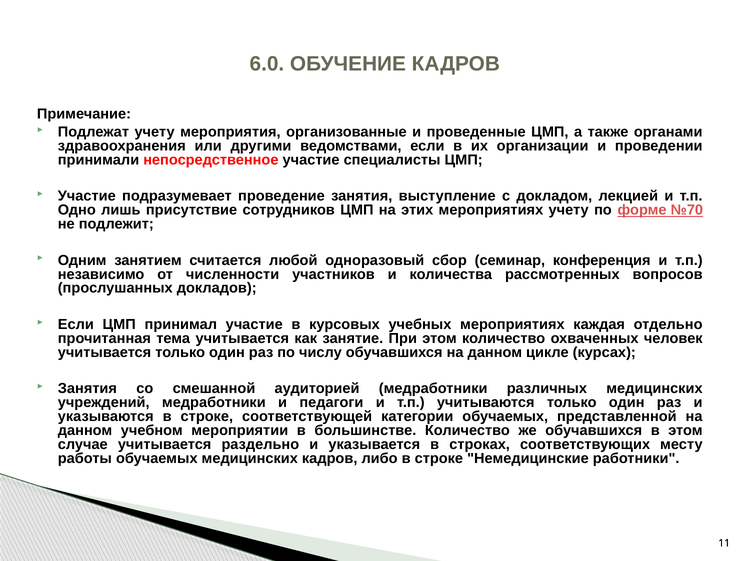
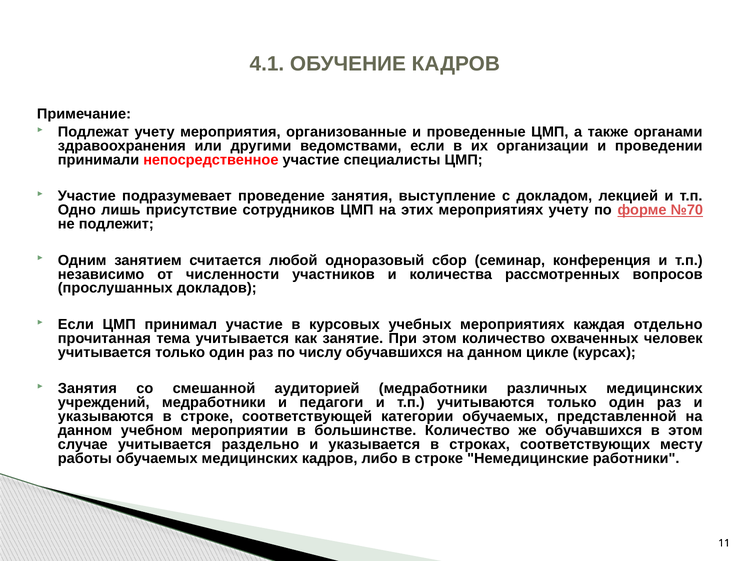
6.0: 6.0 -> 4.1 (267, 64)
